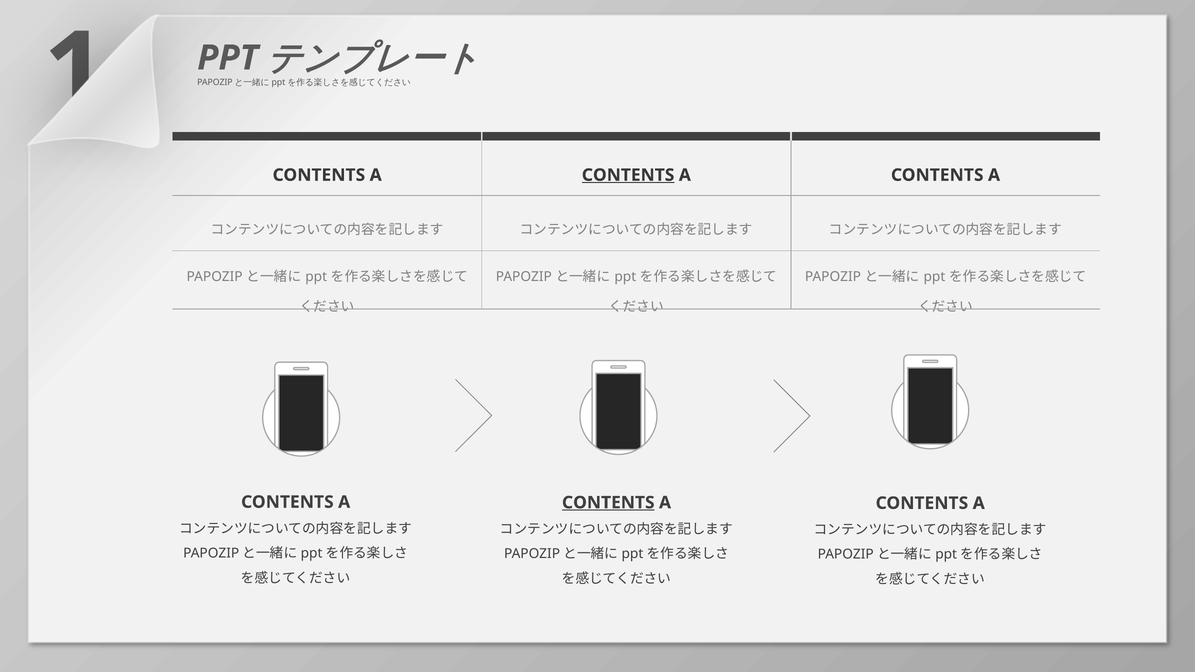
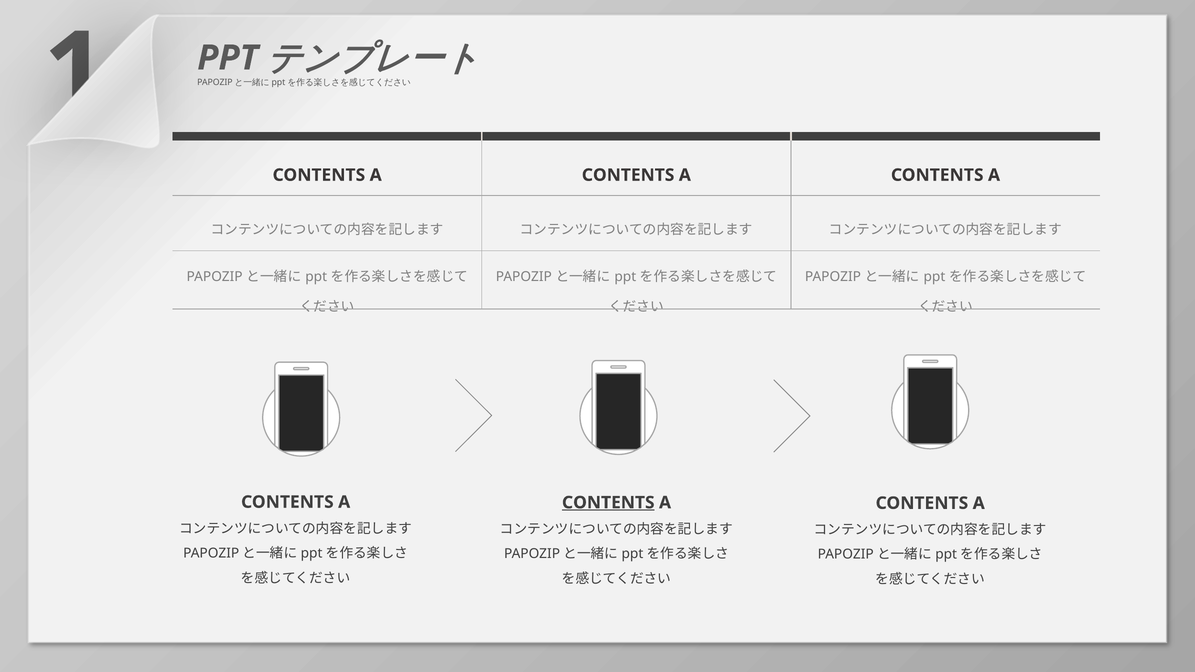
CONTENTS underline: present -> none (628, 175)
